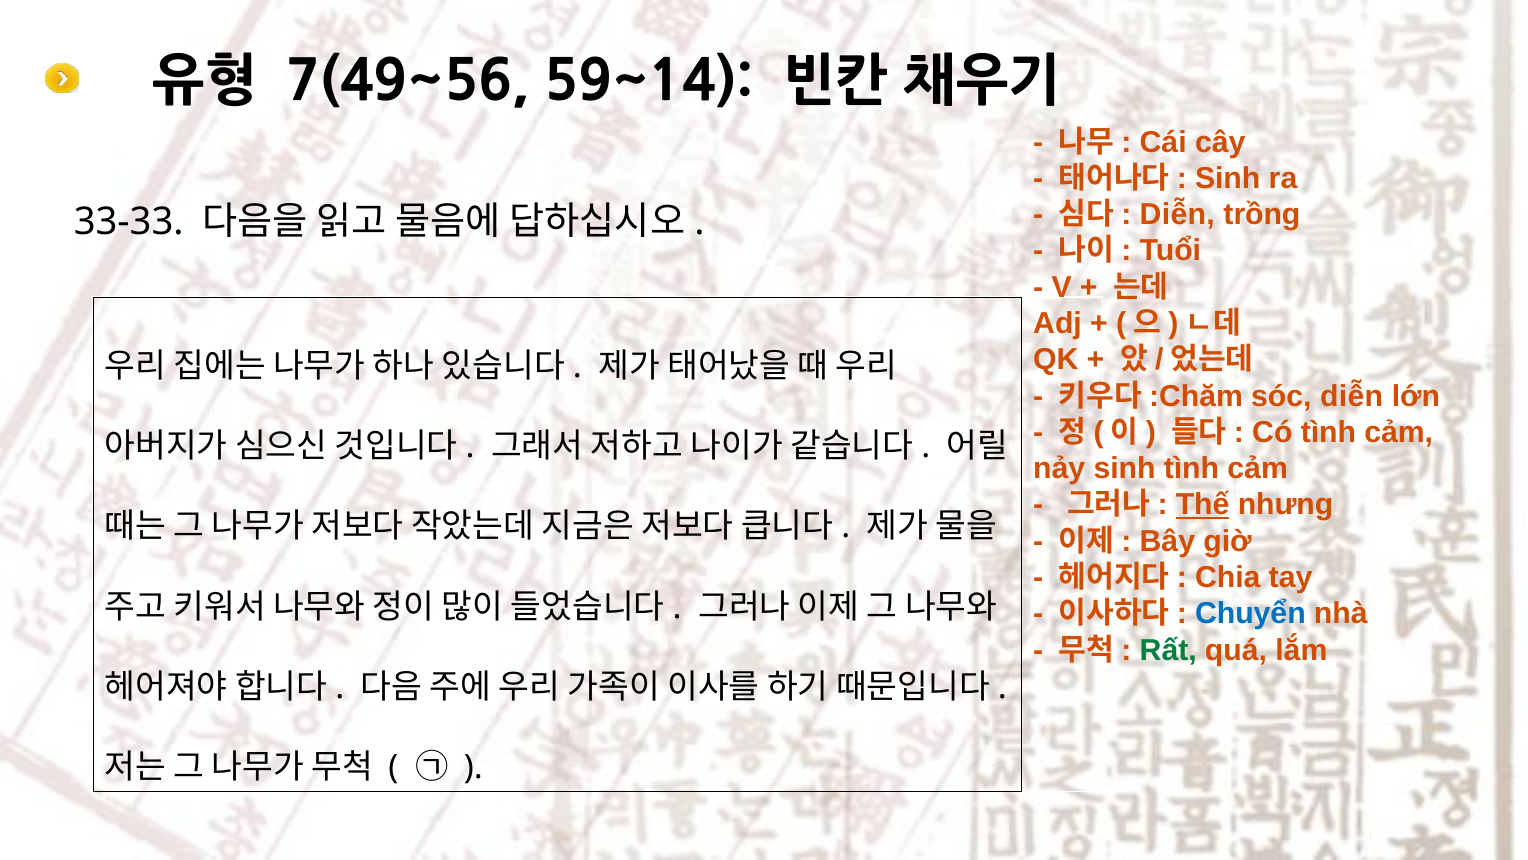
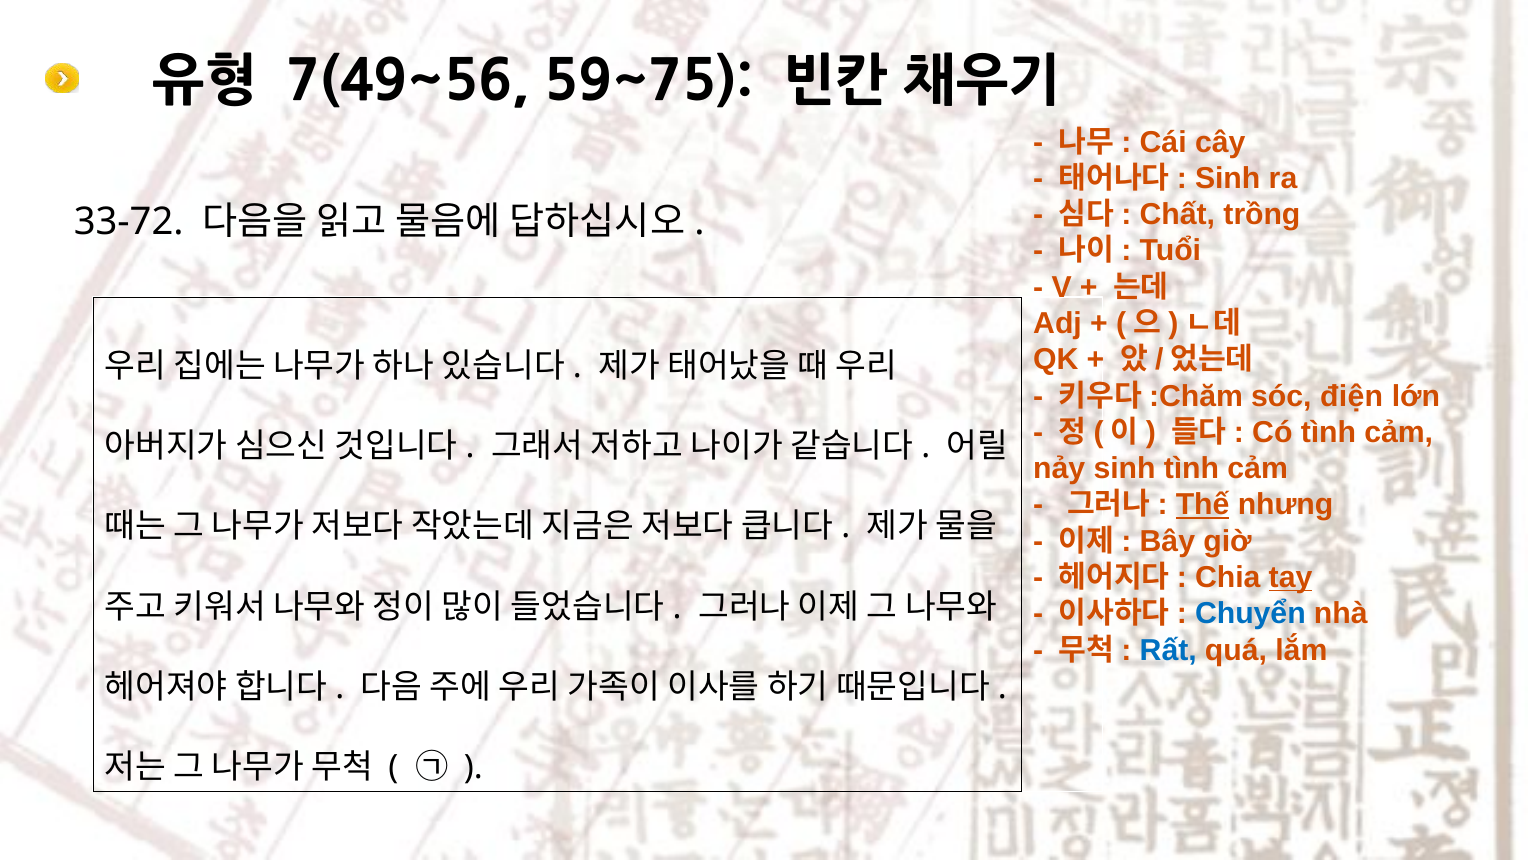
59~14: 59~14 -> 59~75 (649, 82)
Diễn: Diễn -> Chất (1177, 214)
33-33: 33-33 -> 33-72 (129, 221)
sóc diễn: diễn -> điện (1352, 396)
tay underline: none -> present (1291, 577)
Rất colour: green -> blue (1168, 650)
